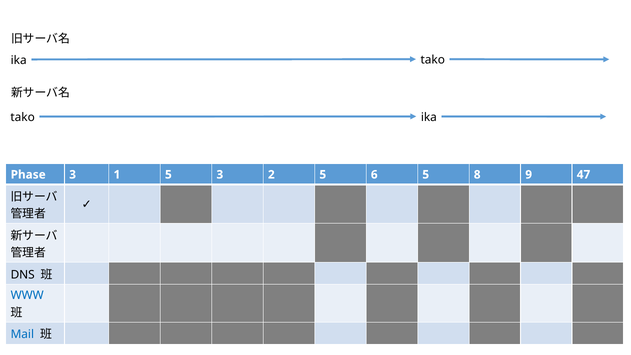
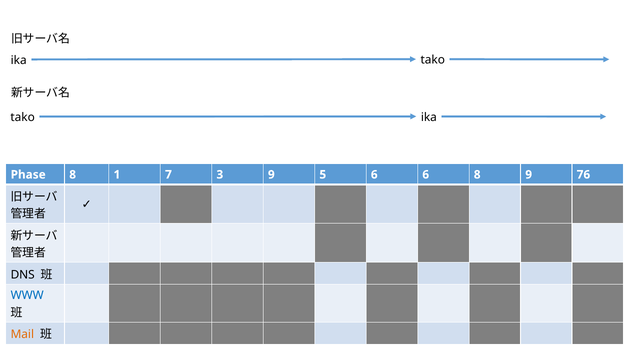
Phase 3: 3 -> 8 (73, 175)
1 5: 5 -> 7 (168, 175)
3 2: 2 -> 9 (271, 175)
6 5: 5 -> 6 (426, 175)
47: 47 -> 76 (583, 175)
Mail colour: blue -> orange (22, 335)
